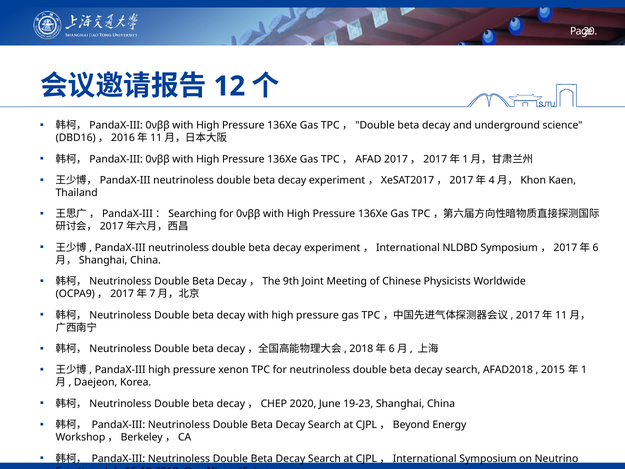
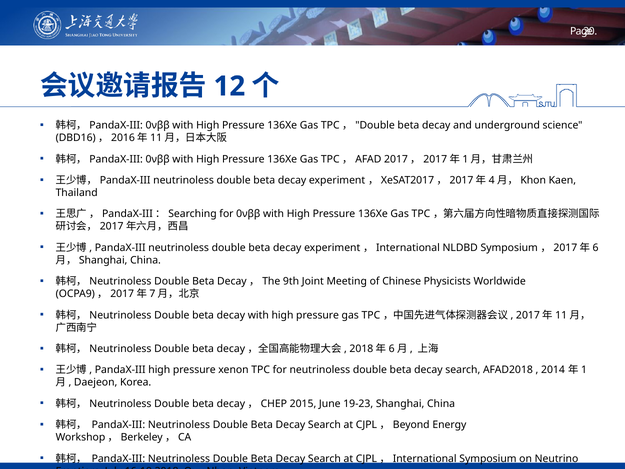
2015: 2015 -> 2014 (553, 370)
2020: 2020 -> 2015 (303, 403)
